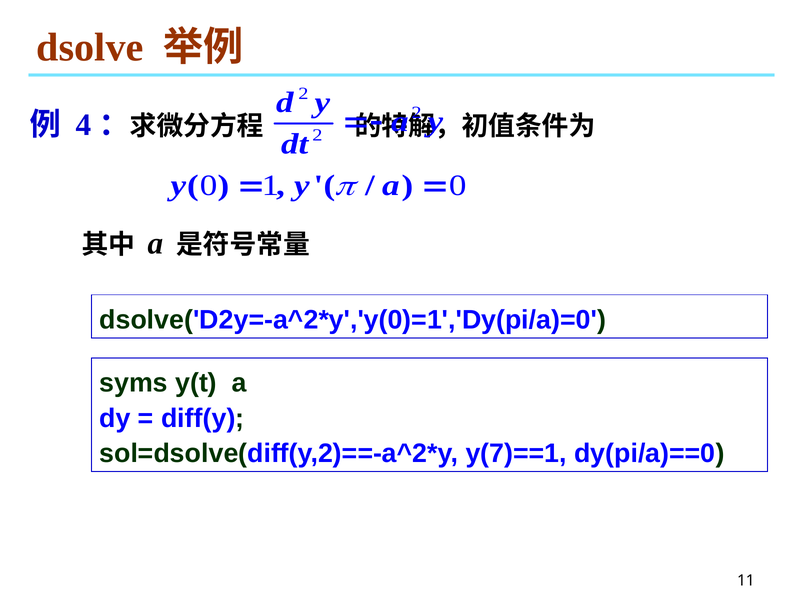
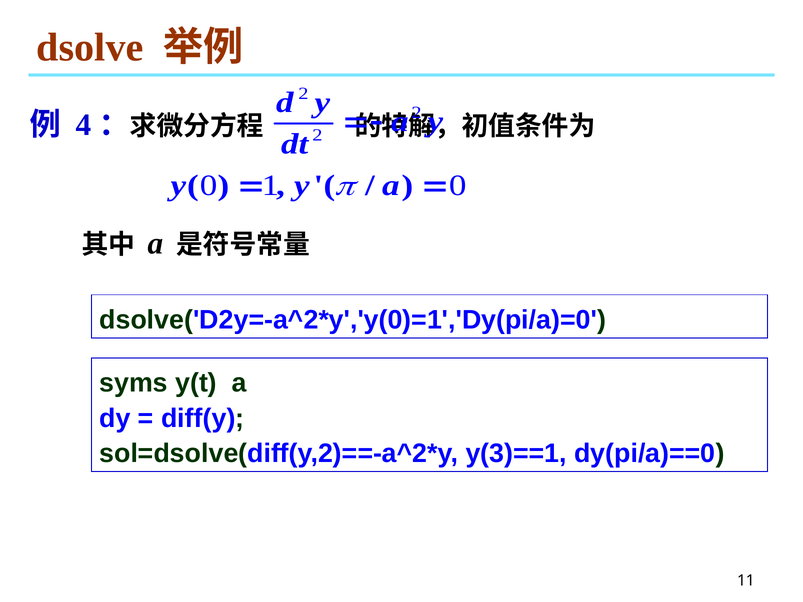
y(7)==1: y(7)==1 -> y(3)==1 (516, 454)
